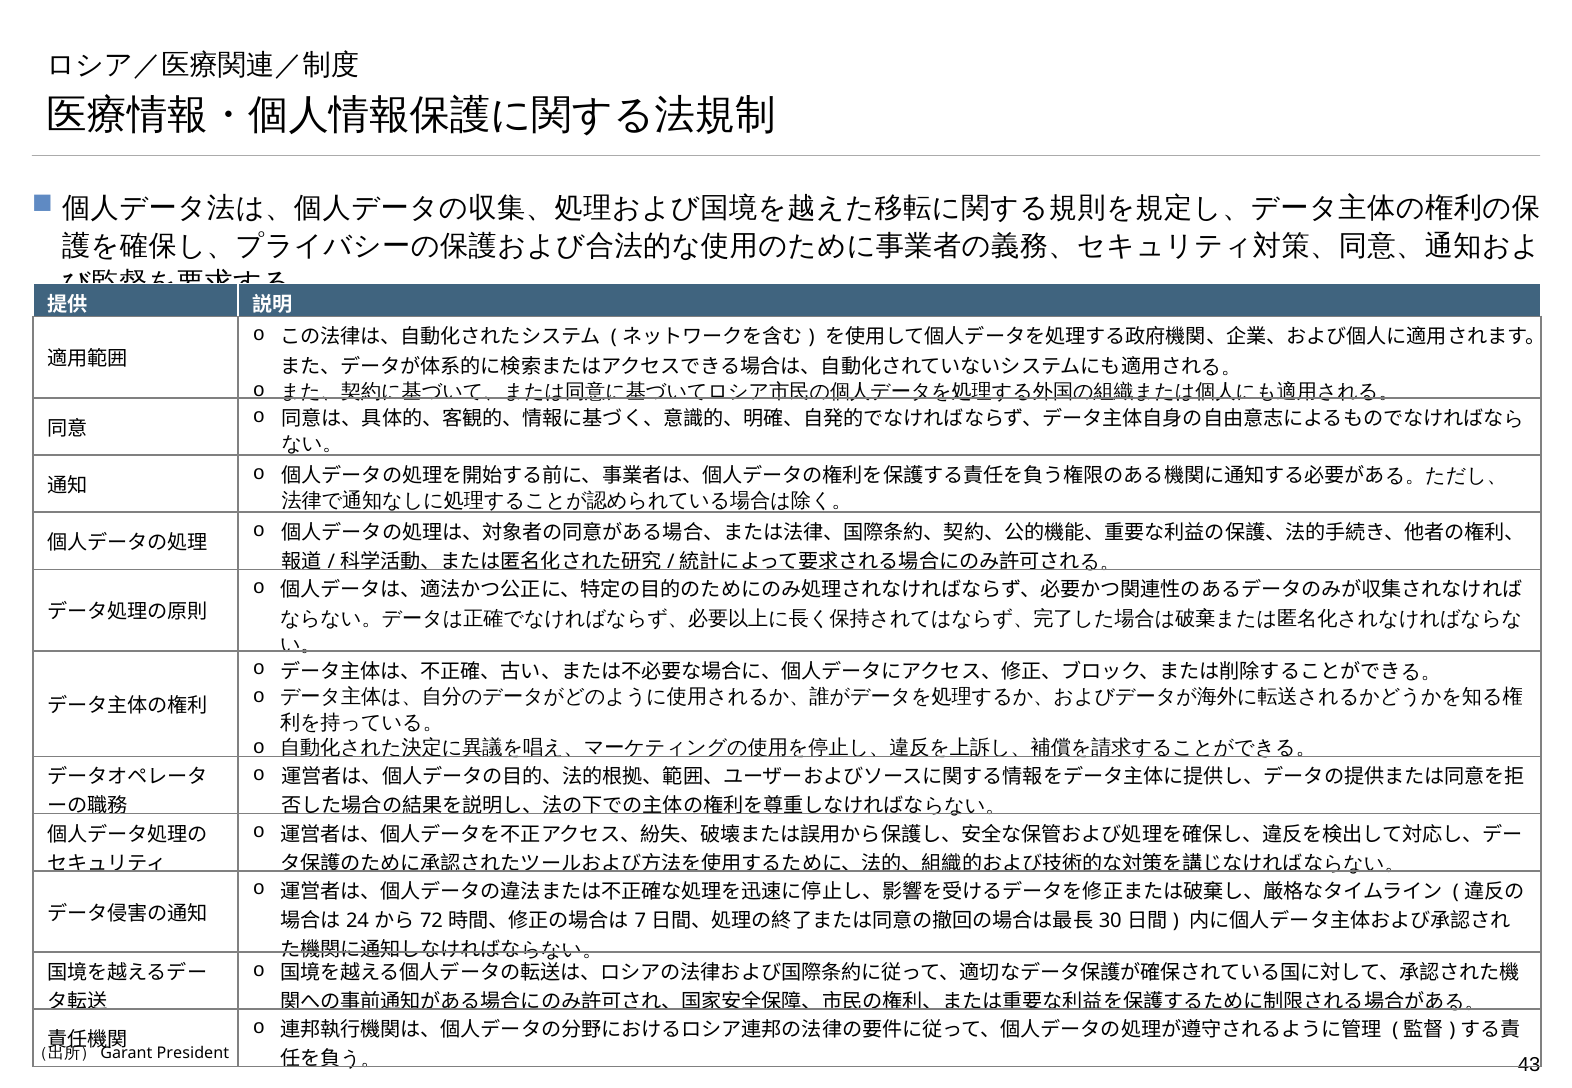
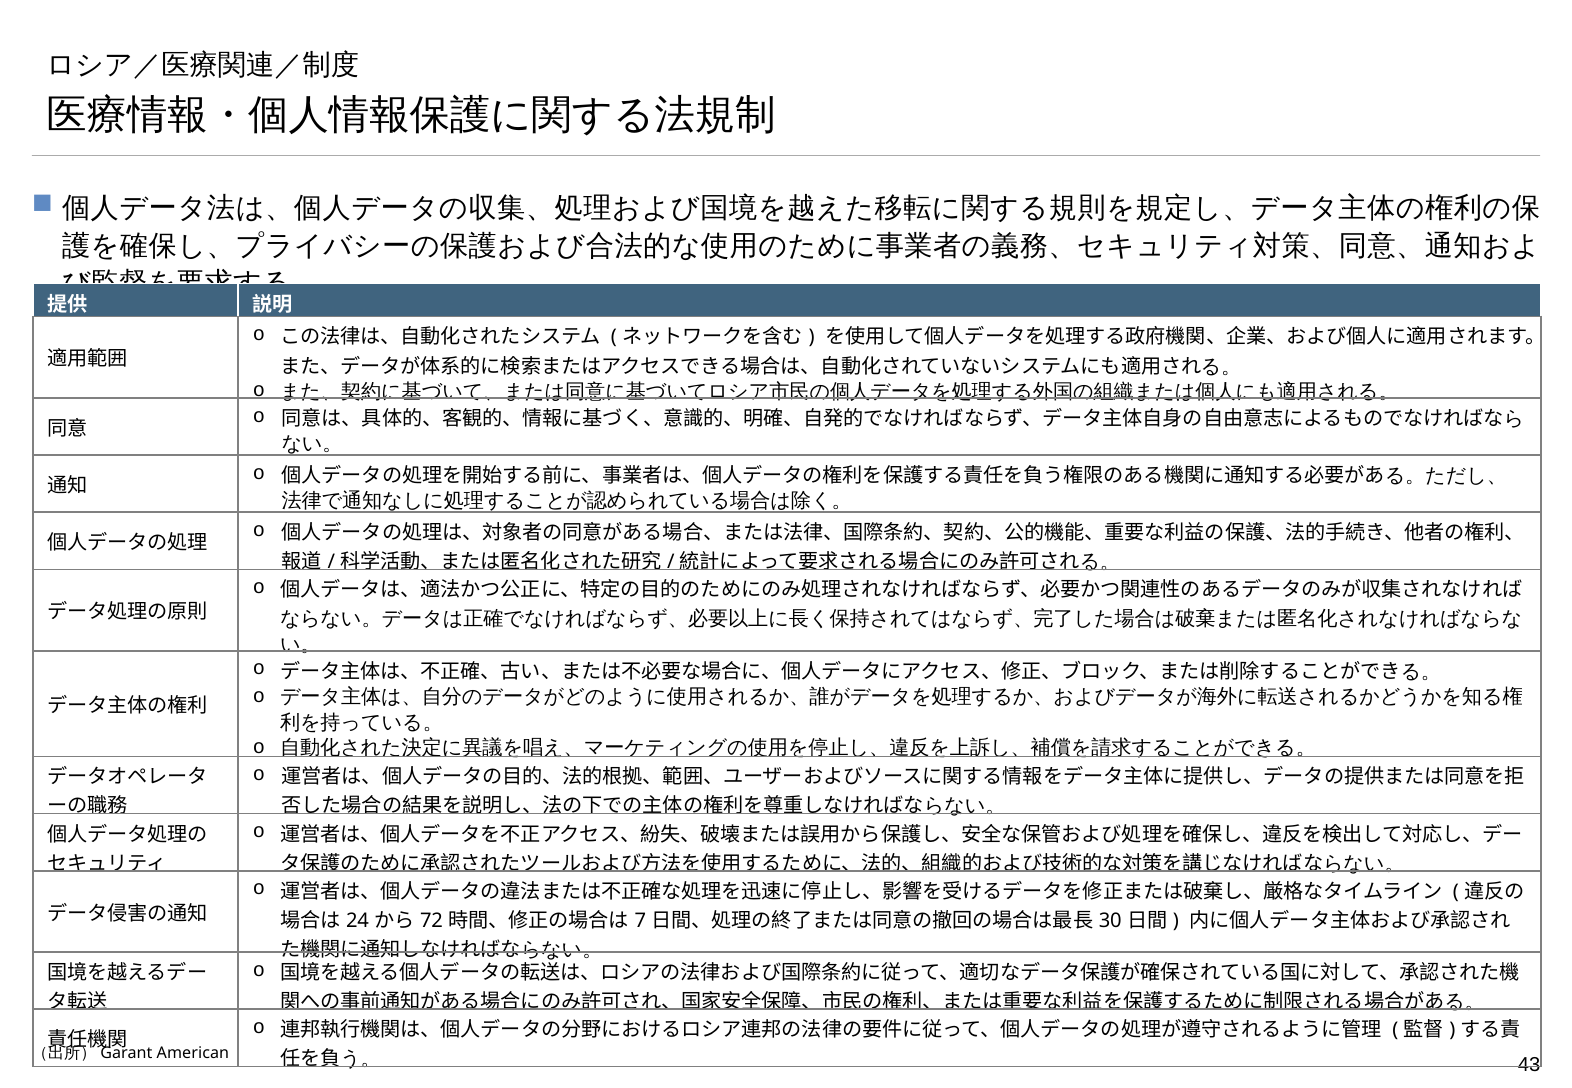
President: President -> American (193, 1053)
